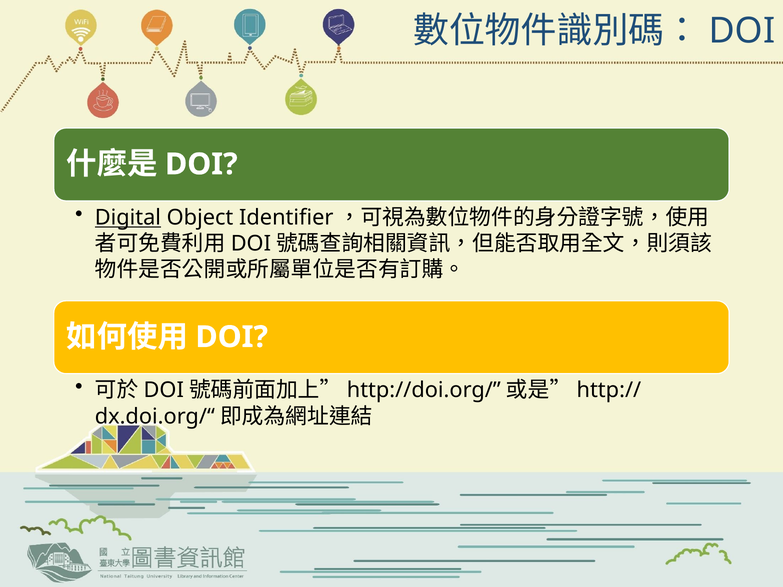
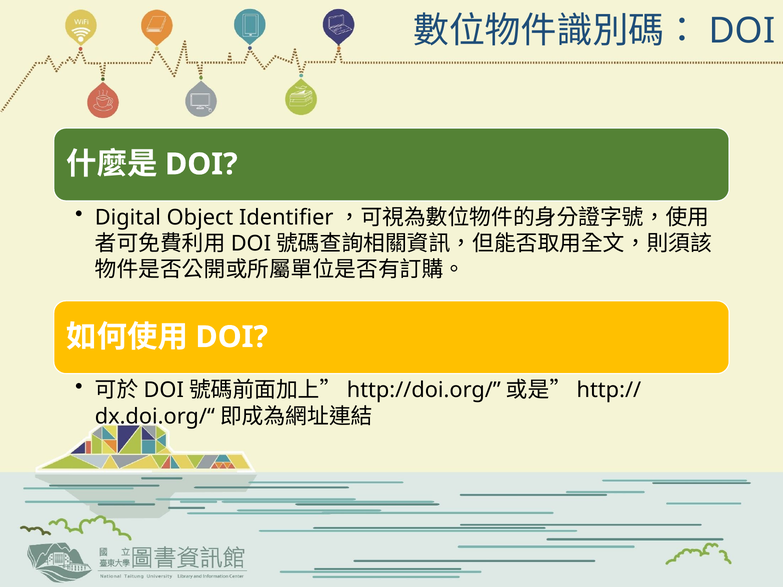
Digital underline: present -> none (128, 218)
